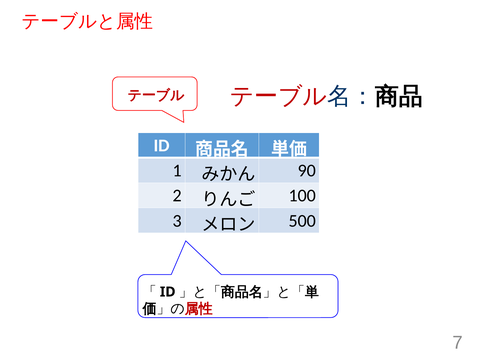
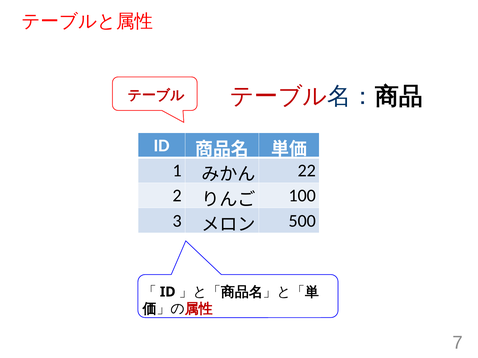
90: 90 -> 22 (307, 171)
